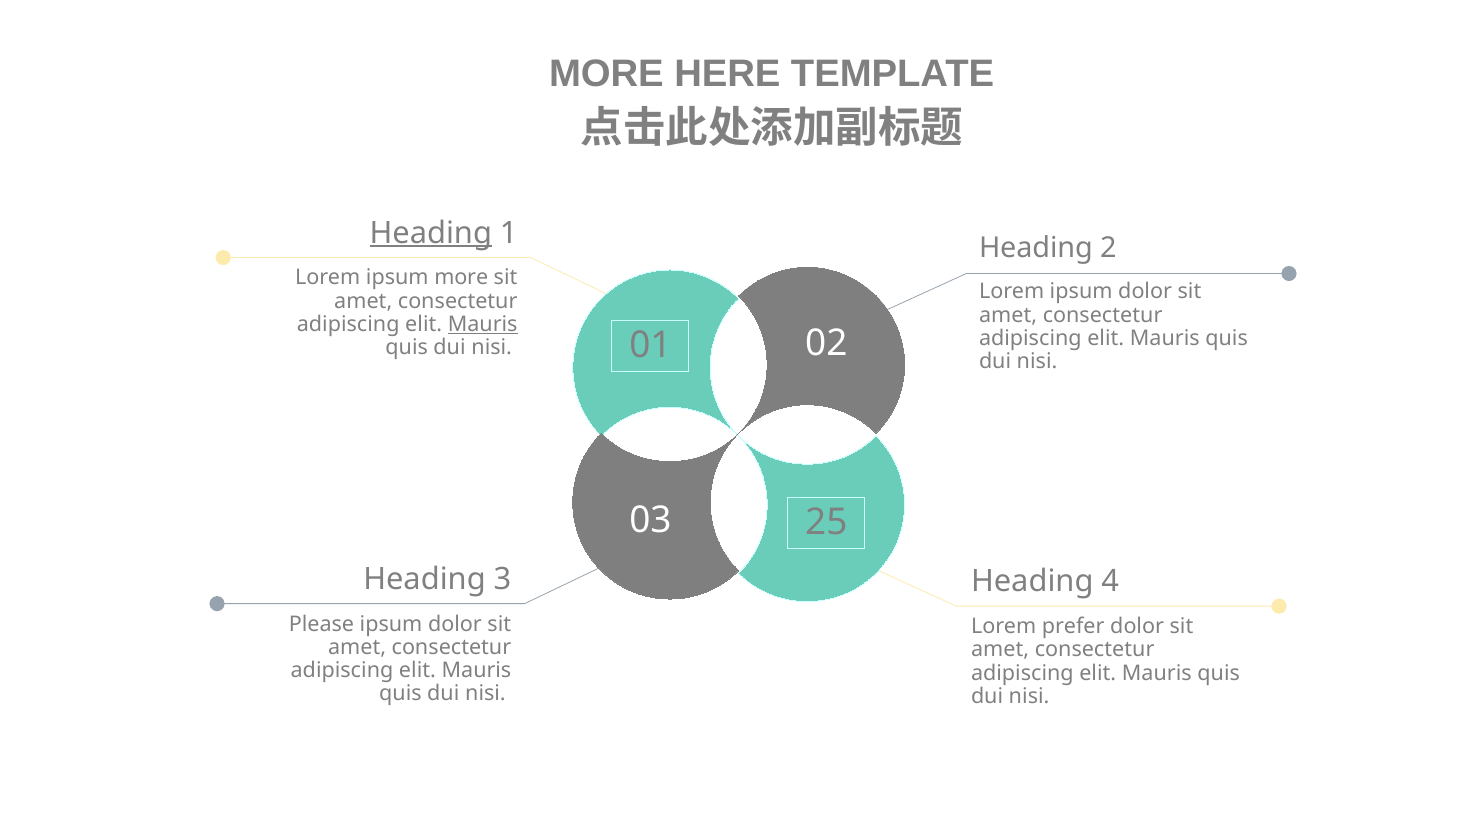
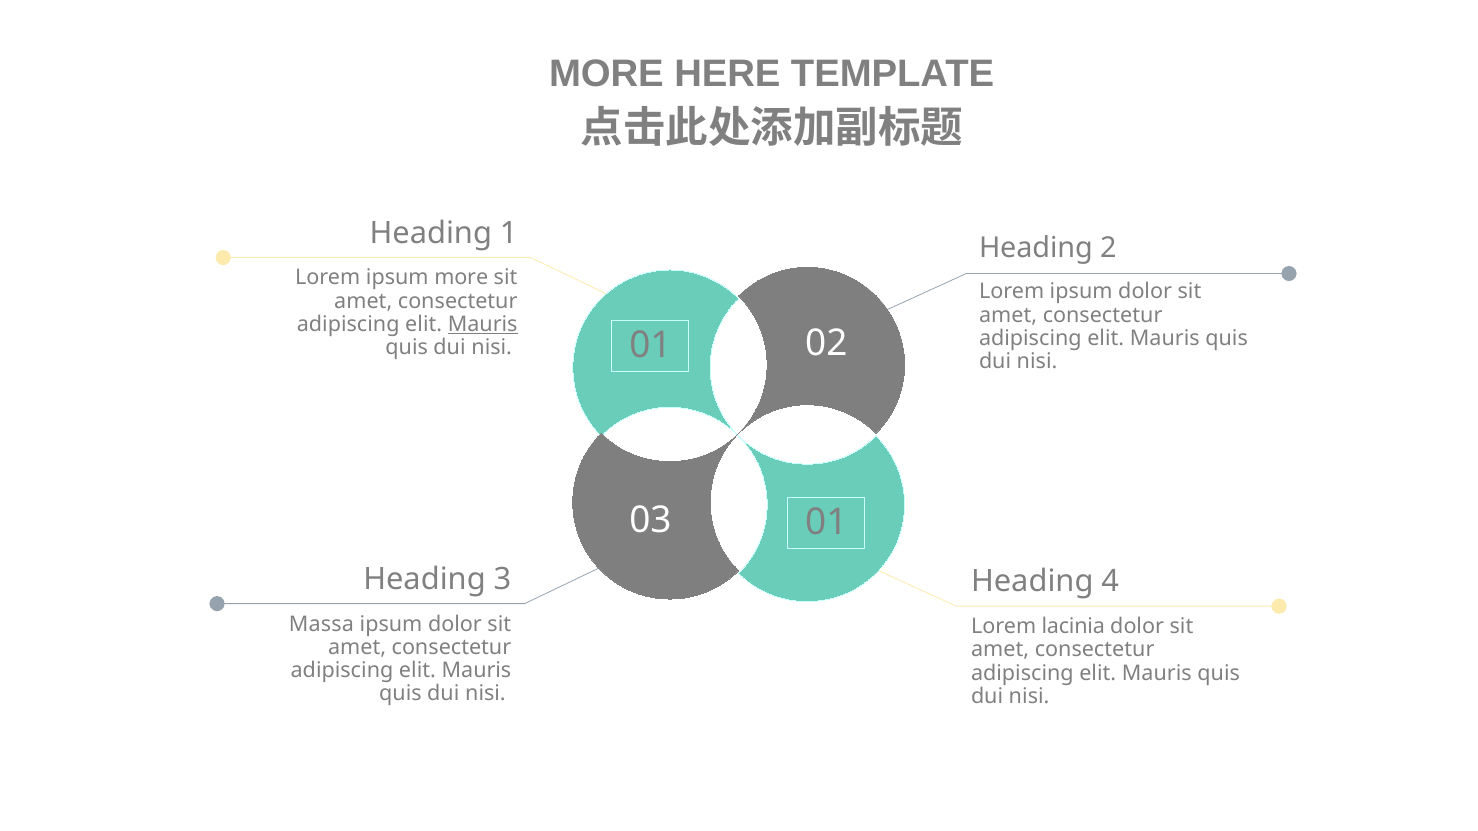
Heading underline: present -> none (431, 233)
03 25: 25 -> 01 (826, 523)
Please: Please -> Massa (321, 624)
prefer: prefer -> lacinia (1073, 627)
